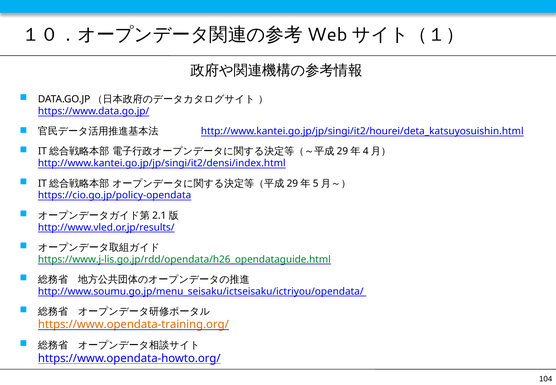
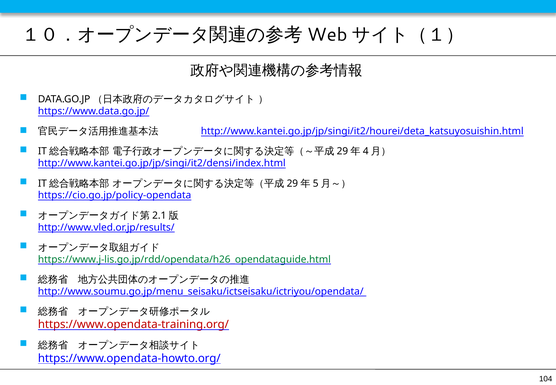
https://www.opendata-training.org/ colour: orange -> red (133, 324)
